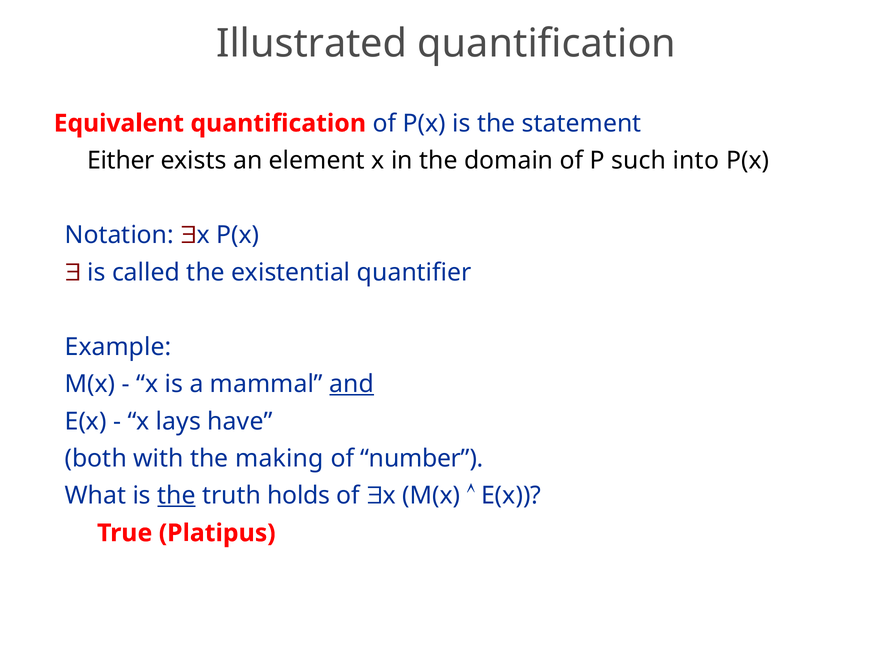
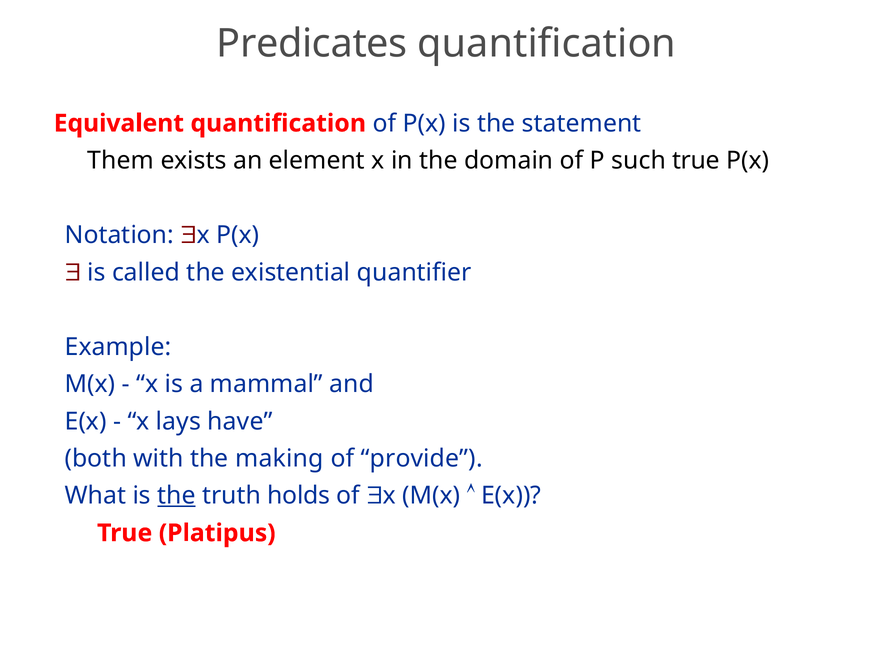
Illustrated: Illustrated -> Predicates (312, 43)
Either: Either -> Them (121, 161)
such into: into -> true (696, 161)
and underline: present -> none (352, 384)
number: number -> provide (422, 458)
